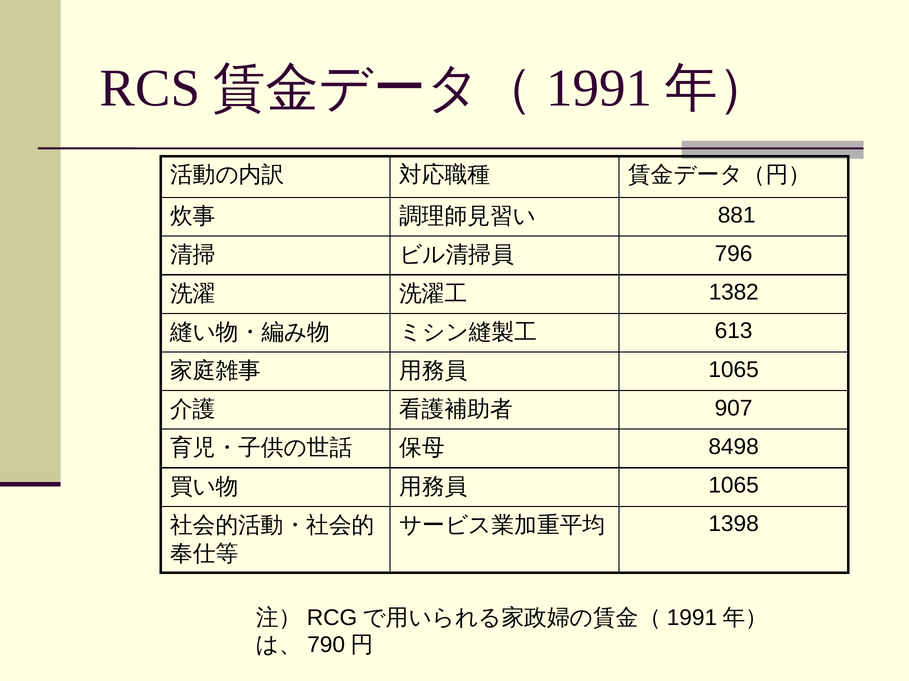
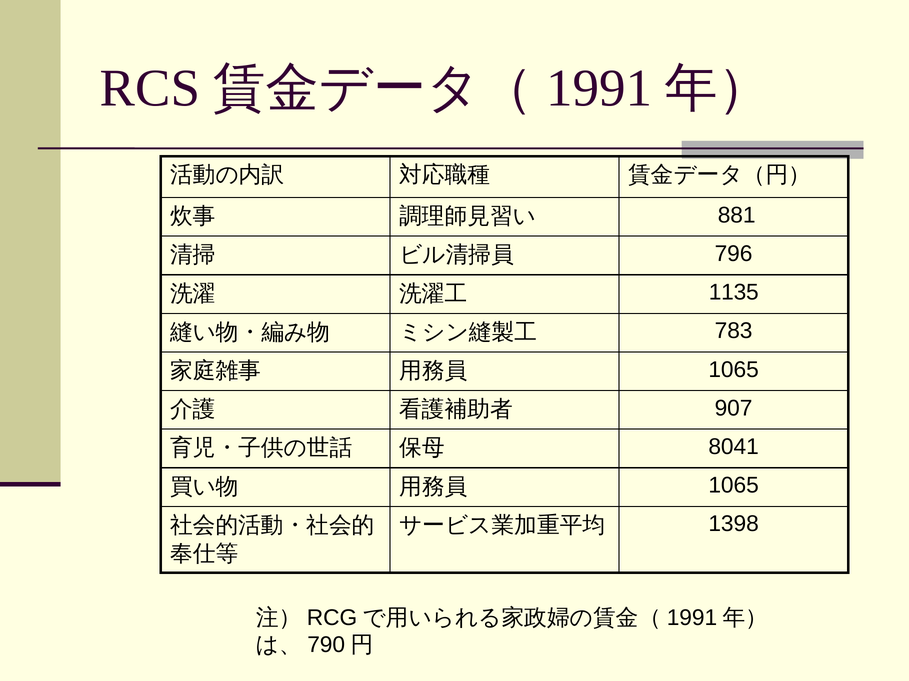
1382: 1382 -> 1135 (734, 293)
613: 613 -> 783 (734, 331)
8498: 8498 -> 8041 (734, 447)
